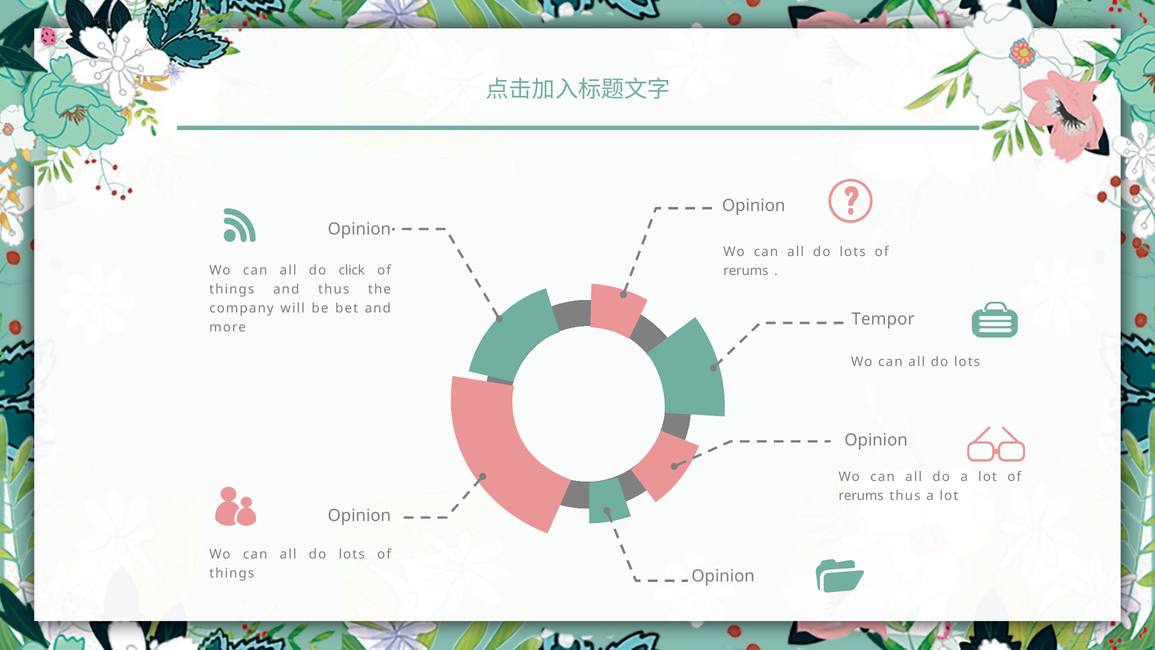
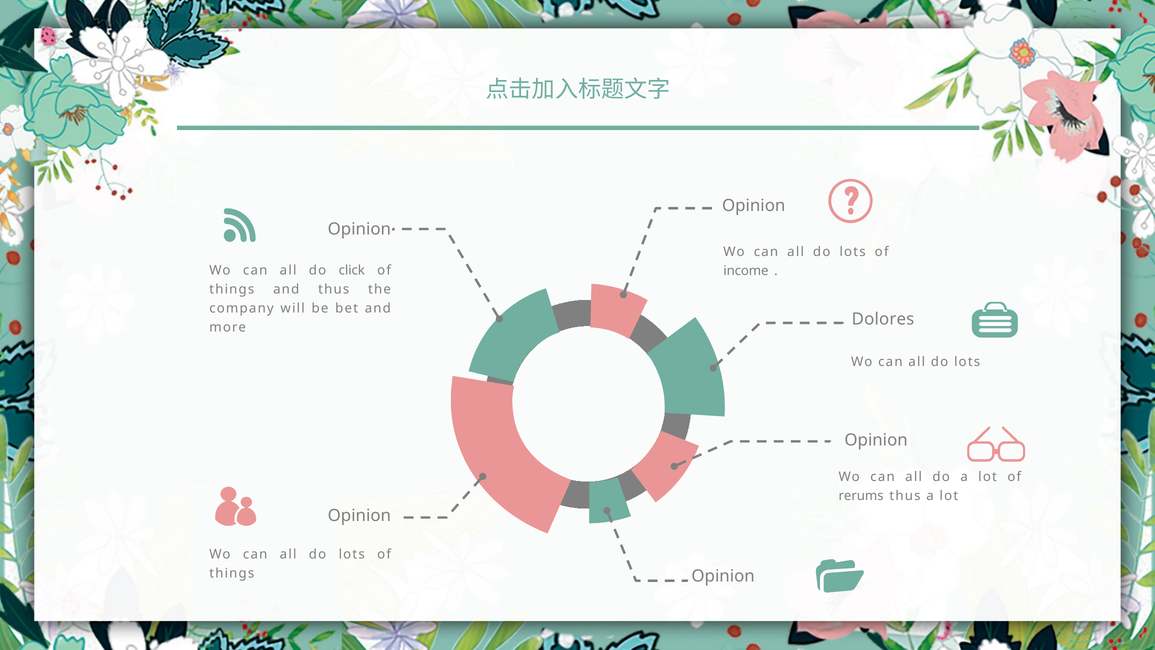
rerums: rerums -> income (746, 271)
Tempor: Tempor -> Dolores (883, 319)
